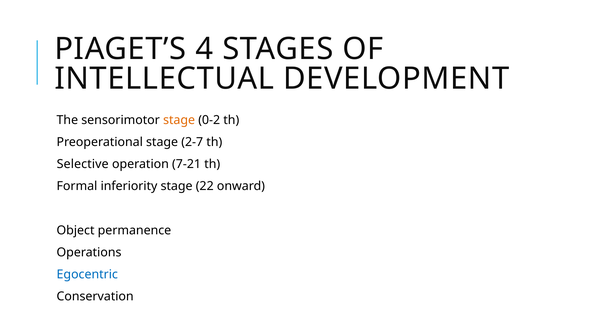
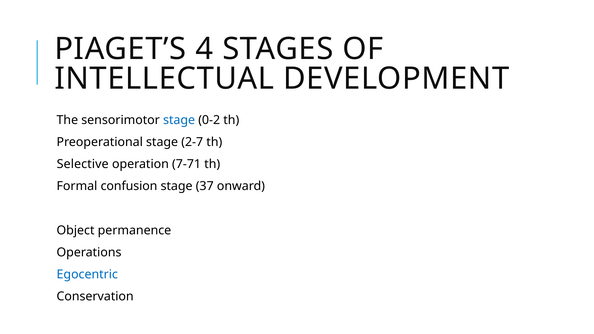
stage colour: orange -> blue (179, 120)
7-21: 7-21 -> 7-71 (187, 164)
inferiority: inferiority -> confusion (129, 186)
22: 22 -> 37 (205, 186)
